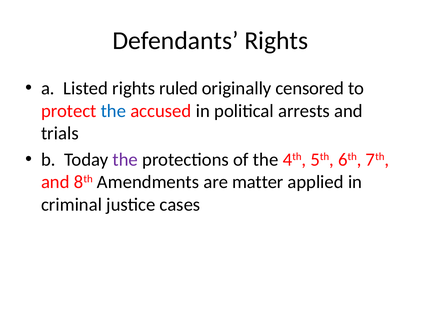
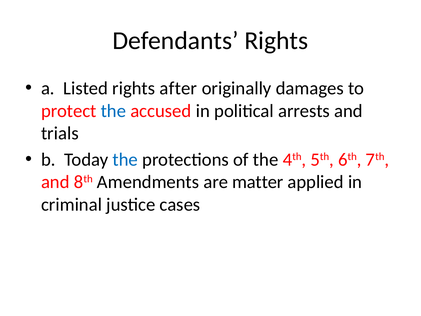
ruled: ruled -> after (178, 88)
censored: censored -> damages (310, 88)
the colour: purple -> blue (125, 159)
